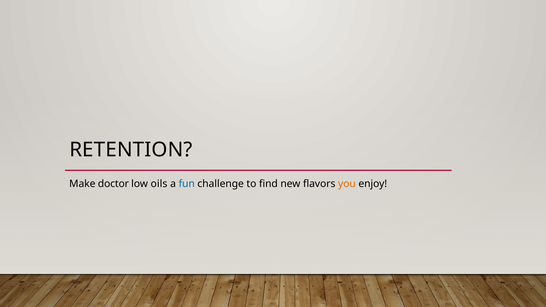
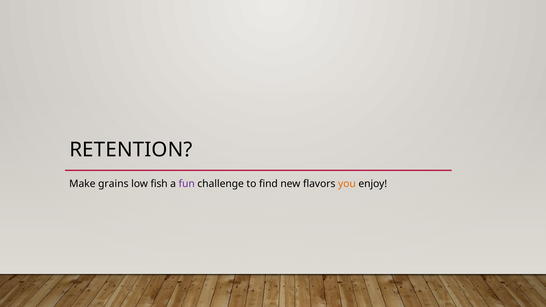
doctor: doctor -> grains (113, 184)
oils: oils -> fish (159, 184)
fun colour: blue -> purple (187, 184)
